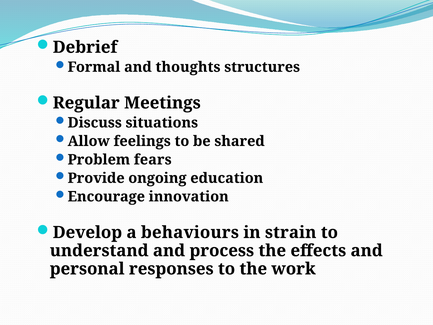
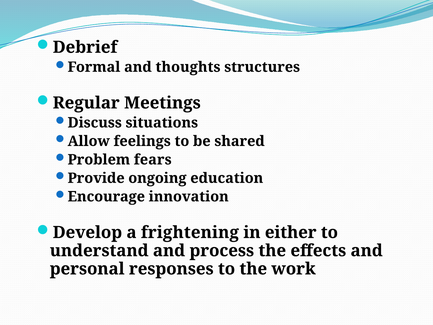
behaviours: behaviours -> frightening (190, 232)
strain: strain -> either (291, 232)
